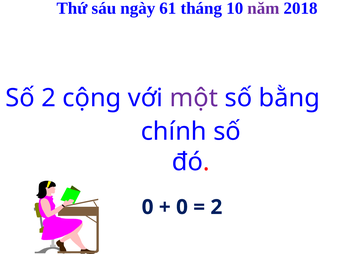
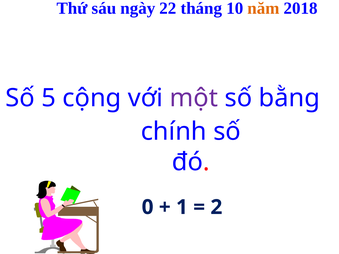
61: 61 -> 22 (168, 8)
năm colour: purple -> orange (263, 8)
Số 2: 2 -> 5 (49, 98)
0: 0 -> 1 (182, 207)
